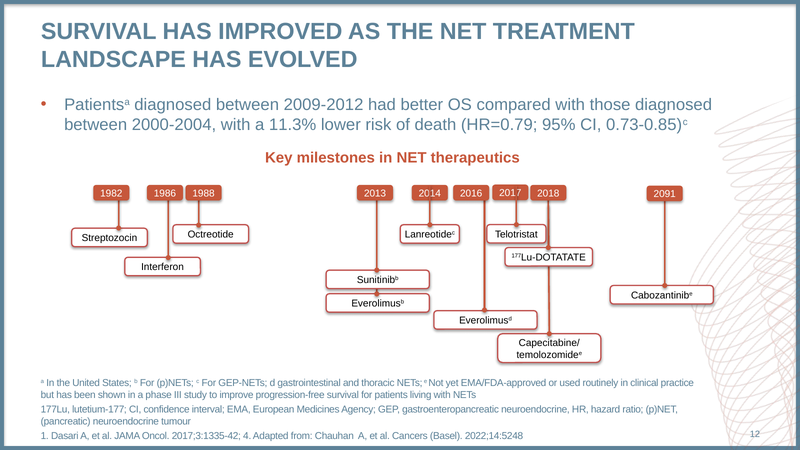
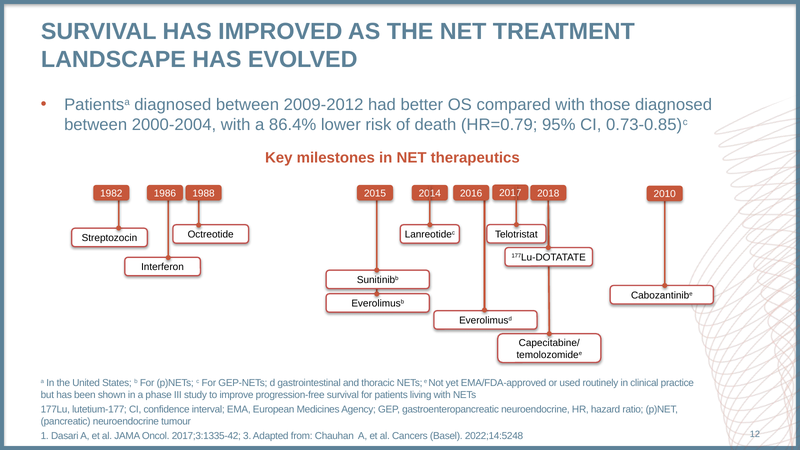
11.3%: 11.3% -> 86.4% (293, 125)
2013: 2013 -> 2015 (375, 193)
2091: 2091 -> 2010 (665, 194)
4: 4 -> 3 (247, 436)
